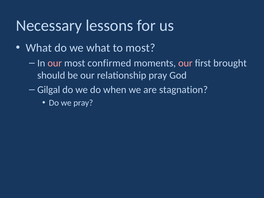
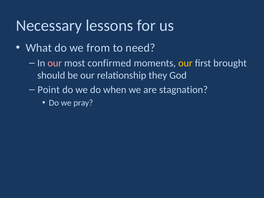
we what: what -> from (98, 48)
to most: most -> need (140, 48)
our colour: pink -> yellow (185, 63)
relationship pray: pray -> they (158, 75)
Gilgal: Gilgal -> Point (49, 90)
